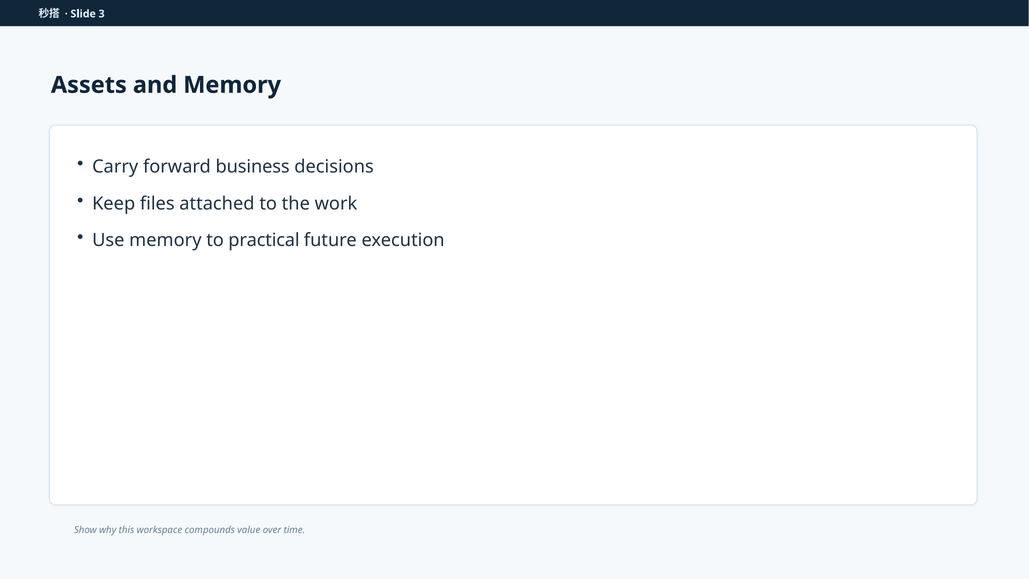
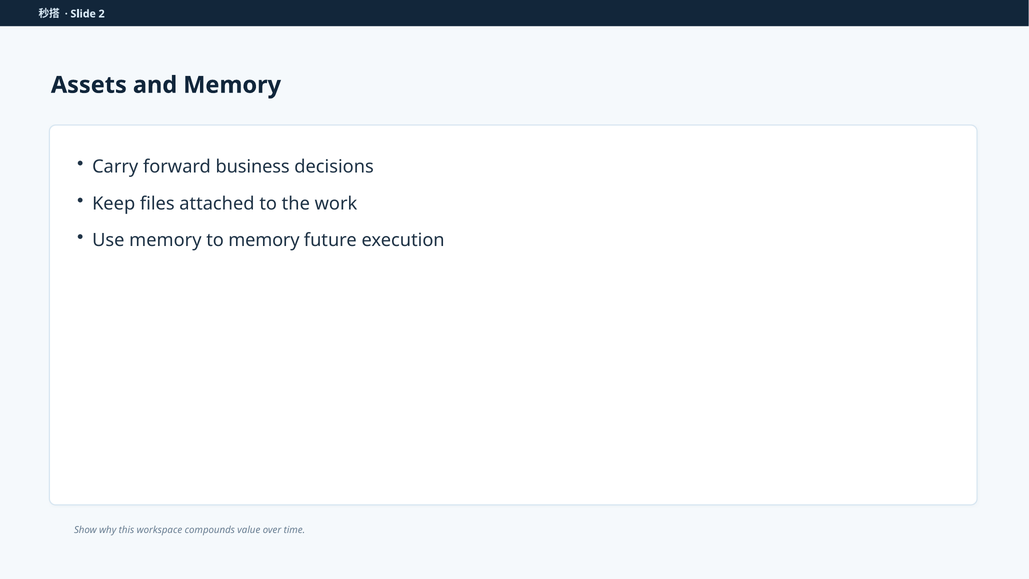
3: 3 -> 2 (102, 14)
to practical: practical -> memory (264, 240)
